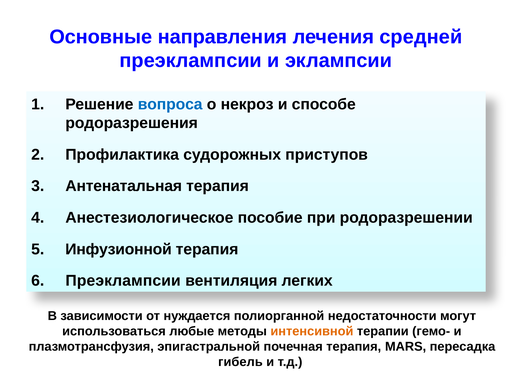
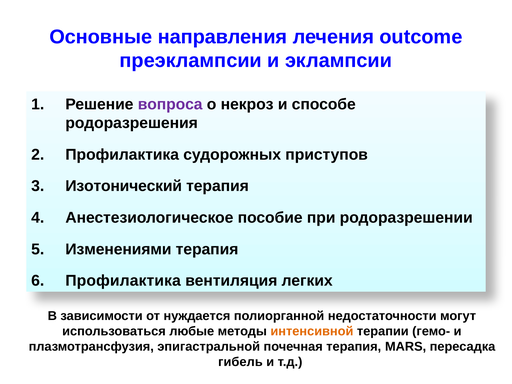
средней: средней -> outcome (421, 37)
вопроса colour: blue -> purple (170, 104)
Антенатальная: Антенатальная -> Изотонический (124, 186)
Инфузионной: Инфузионной -> Изменениями (118, 249)
Преэклампсии: Преэклампсии -> Профилактика (123, 281)
